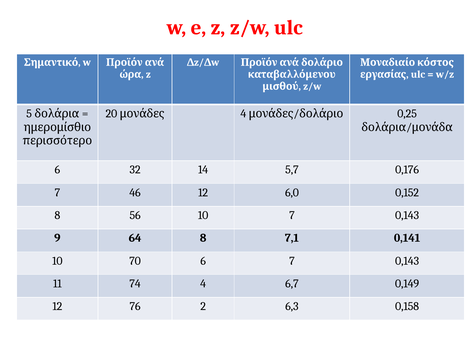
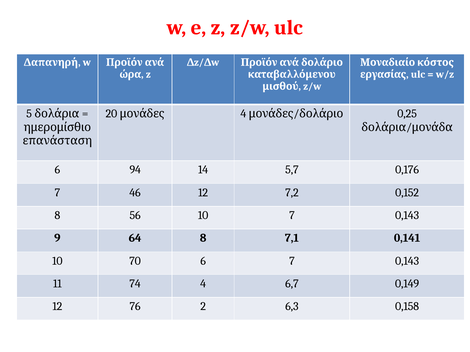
Σημαντικό: Σημαντικό -> Δαπανηρή (51, 62)
περισσότερο: περισσότερο -> επανάσταση (57, 141)
32: 32 -> 94 (135, 170)
6,0: 6,0 -> 7,2 (292, 193)
